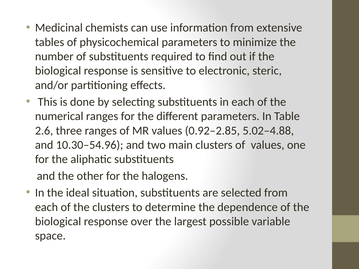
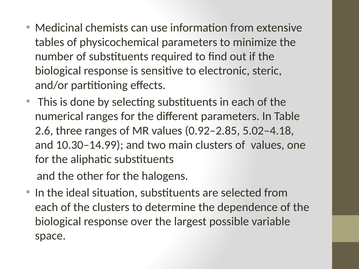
5.02–4.88: 5.02–4.88 -> 5.02–4.18 (268, 131)
10.30–54.96: 10.30–54.96 -> 10.30–14.99 (90, 145)
